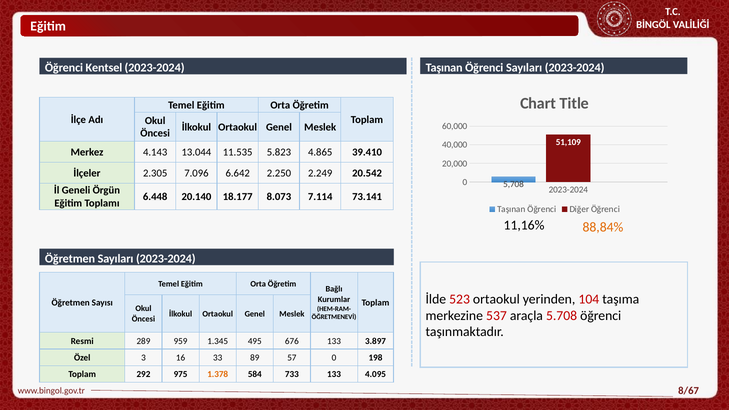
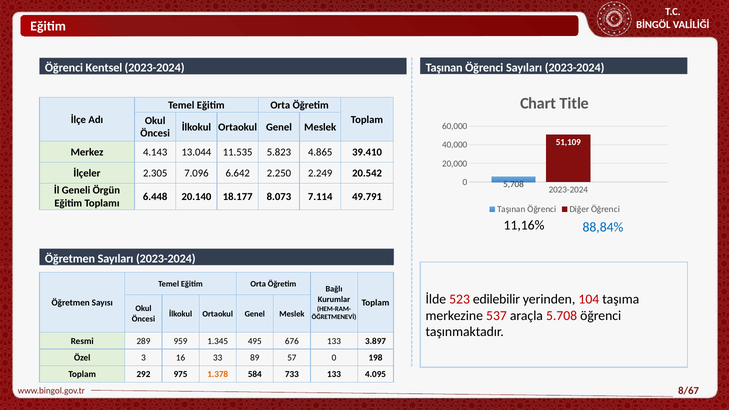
73.141: 73.141 -> 49.791 (367, 197)
88,84% colour: orange -> blue (603, 228)
523 ortaokul: ortaokul -> edilebilir (496, 299)
